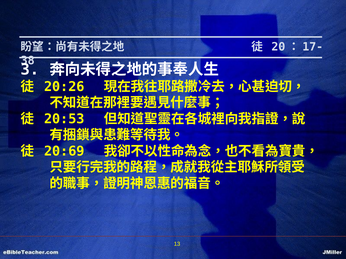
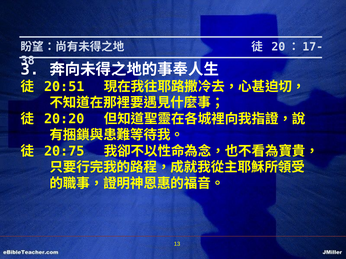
20:26: 20:26 -> 20:51 (64, 87)
20:53: 20:53 -> 20:20 (64, 119)
20:69: 20:69 -> 20:75 (64, 151)
